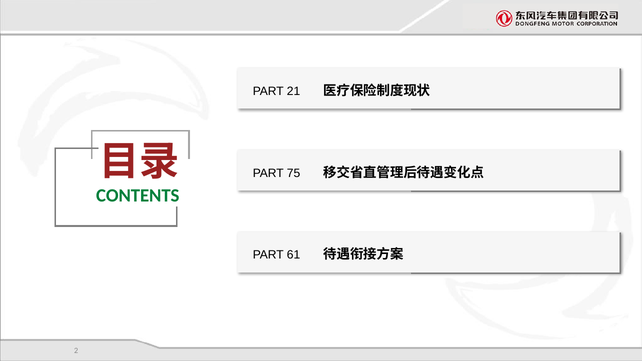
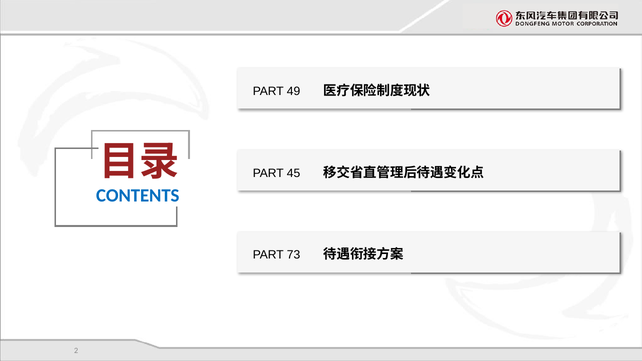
21: 21 -> 49 (294, 91)
75: 75 -> 45 (294, 173)
CONTENTS colour: green -> blue (138, 196)
61: 61 -> 73 (294, 255)
